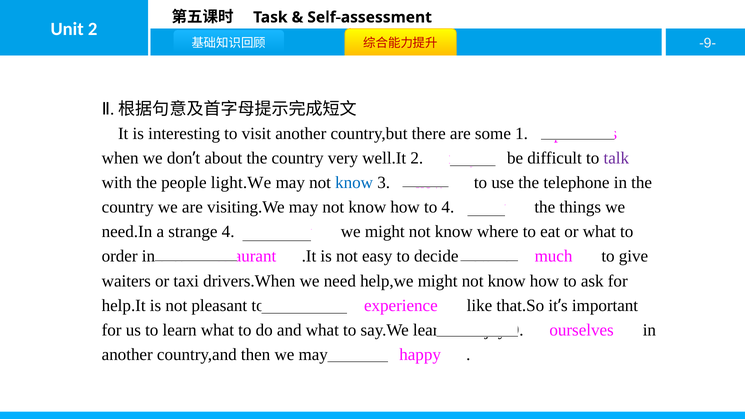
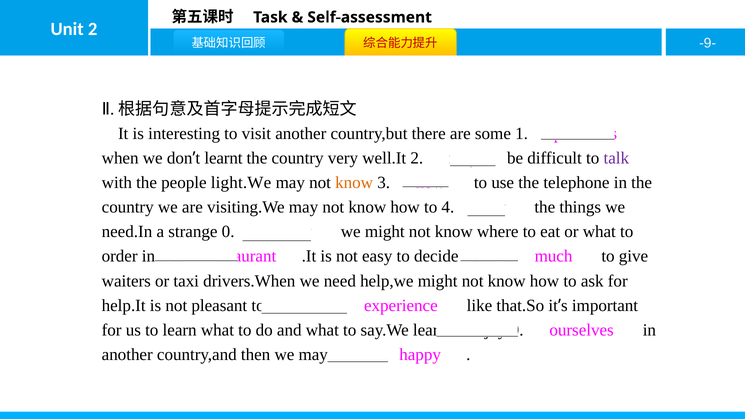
about: about -> learnt (223, 158)
know colour: blue -> orange (354, 183)
strange 4: 4 -> 0 (228, 232)
